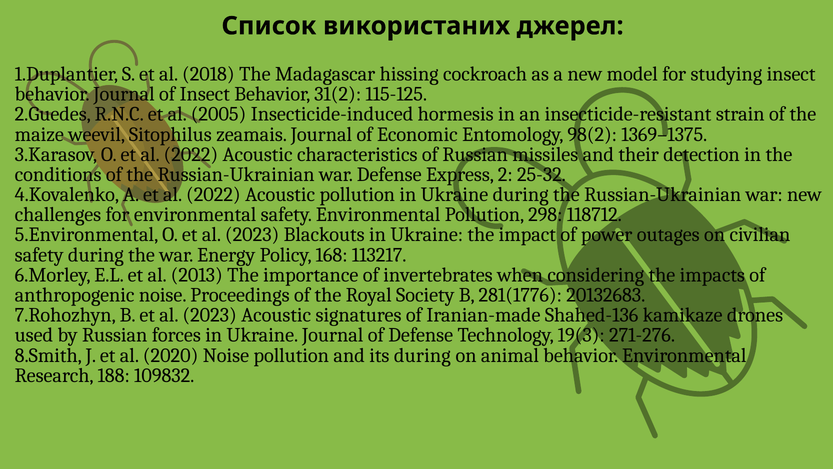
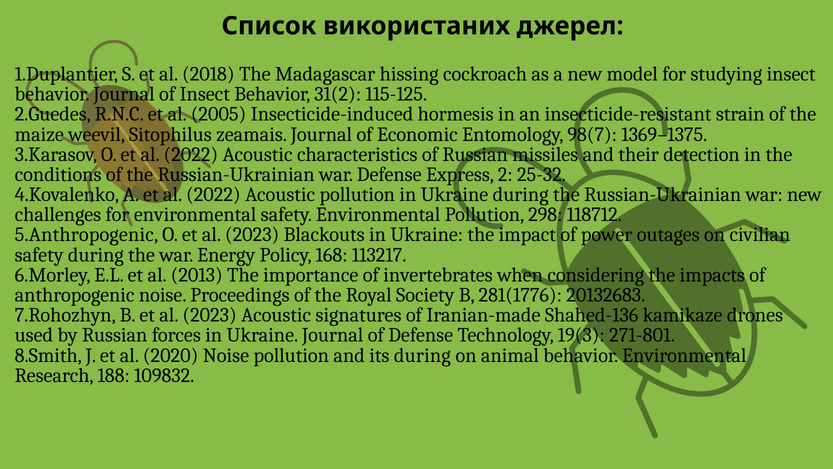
98(2: 98(2 -> 98(7 (592, 134)
5.Environmental: 5.Environmental -> 5.Anthropogenic (86, 235)
271-276: 271-276 -> 271-801 (642, 335)
